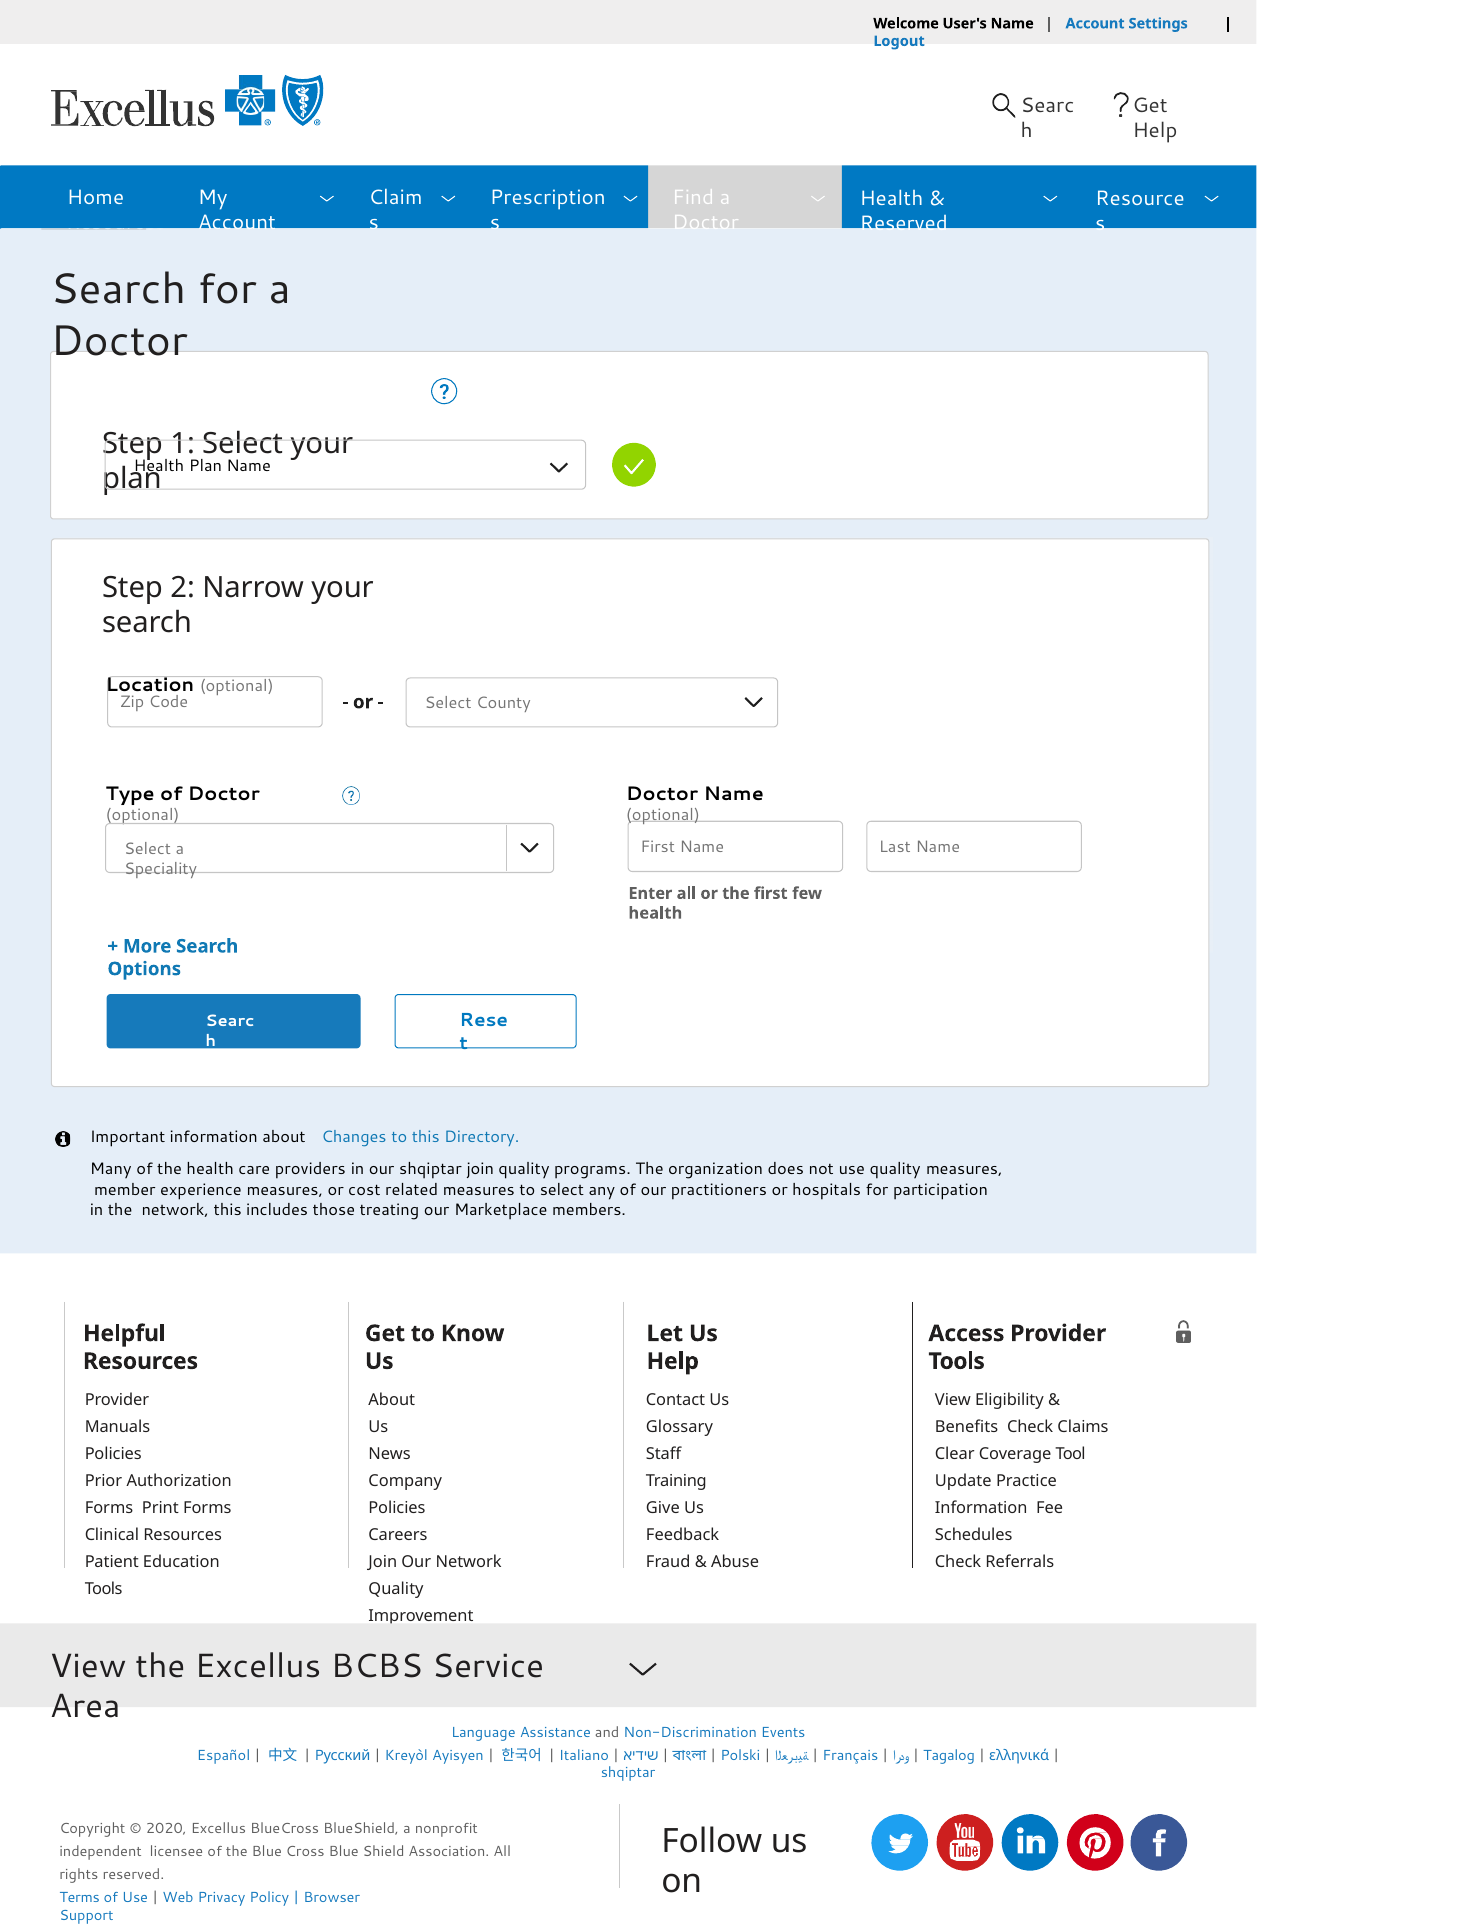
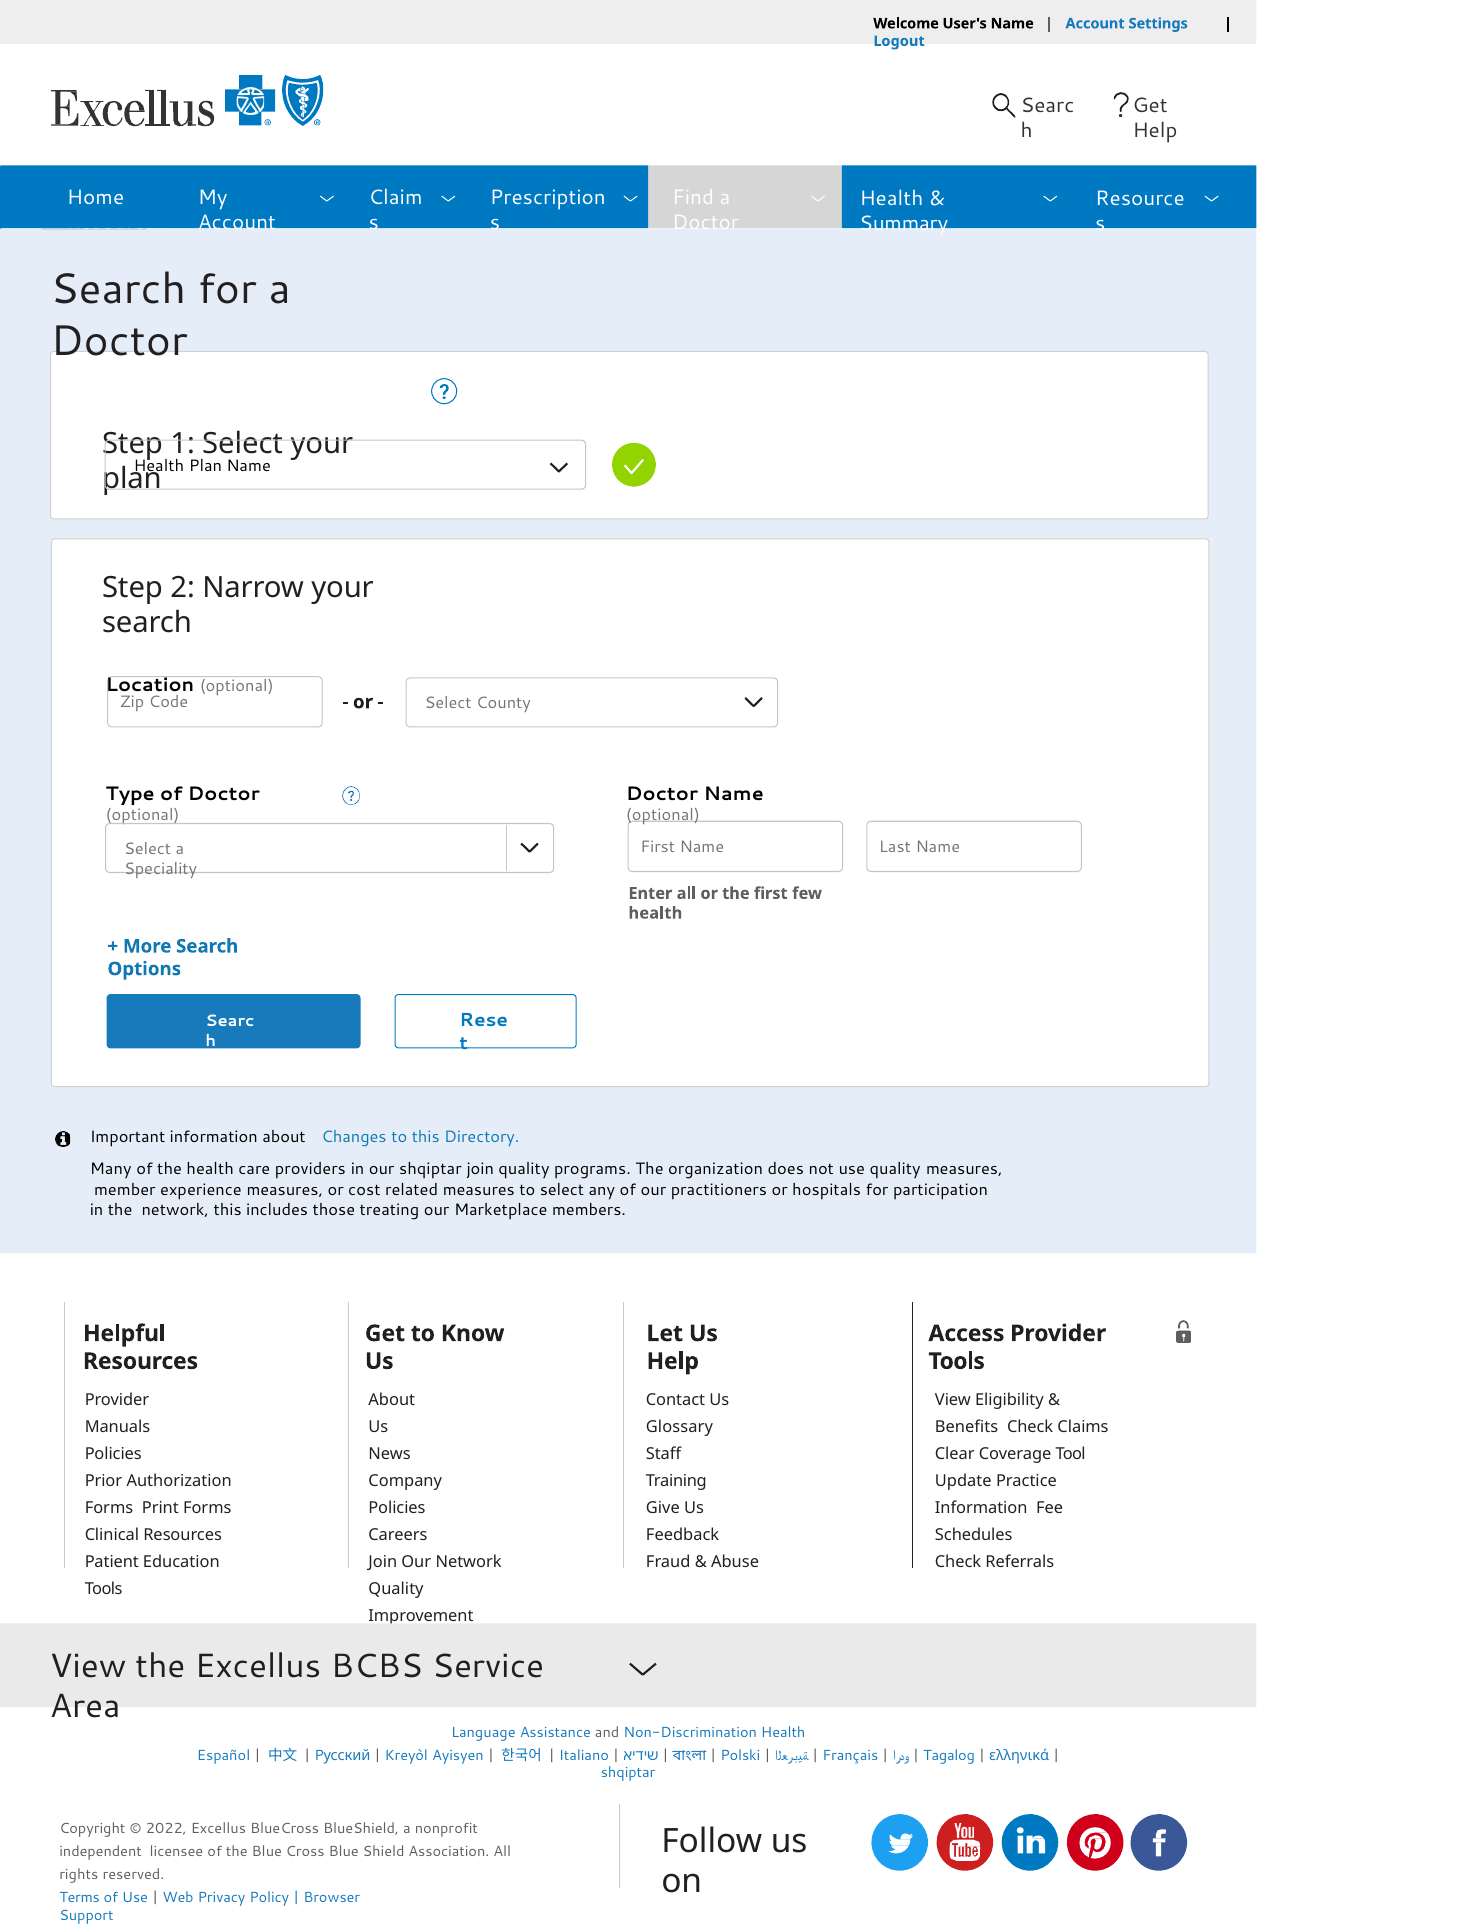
Reserved: Reserved -> Summary (904, 223)
Non-Discrimination Events: Events -> Health (783, 1732)
2020: 2020 -> 2022 (166, 1829)
